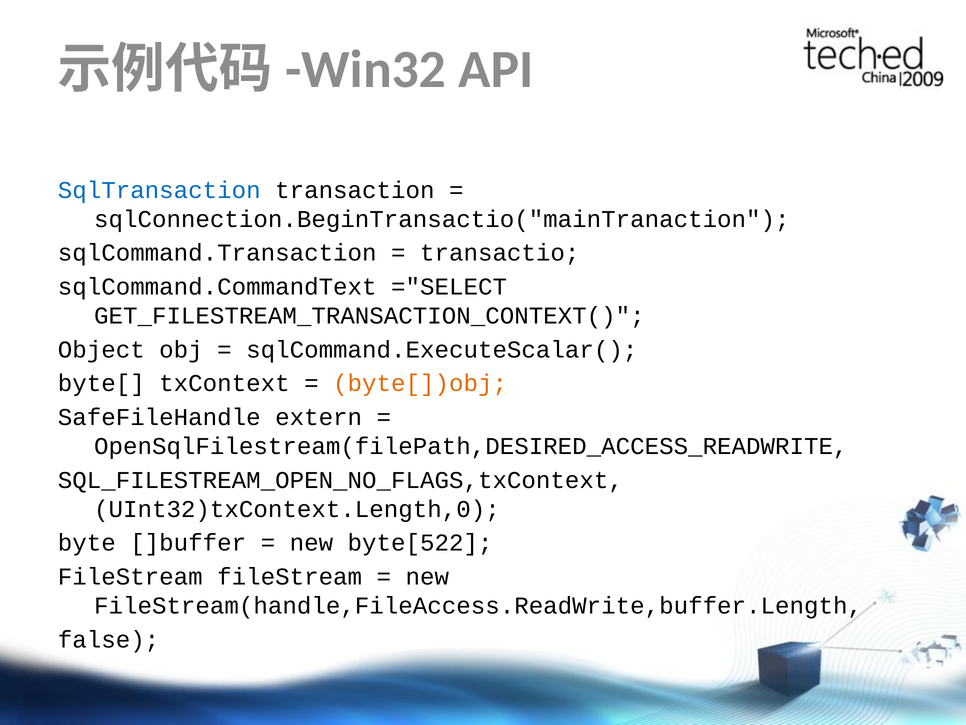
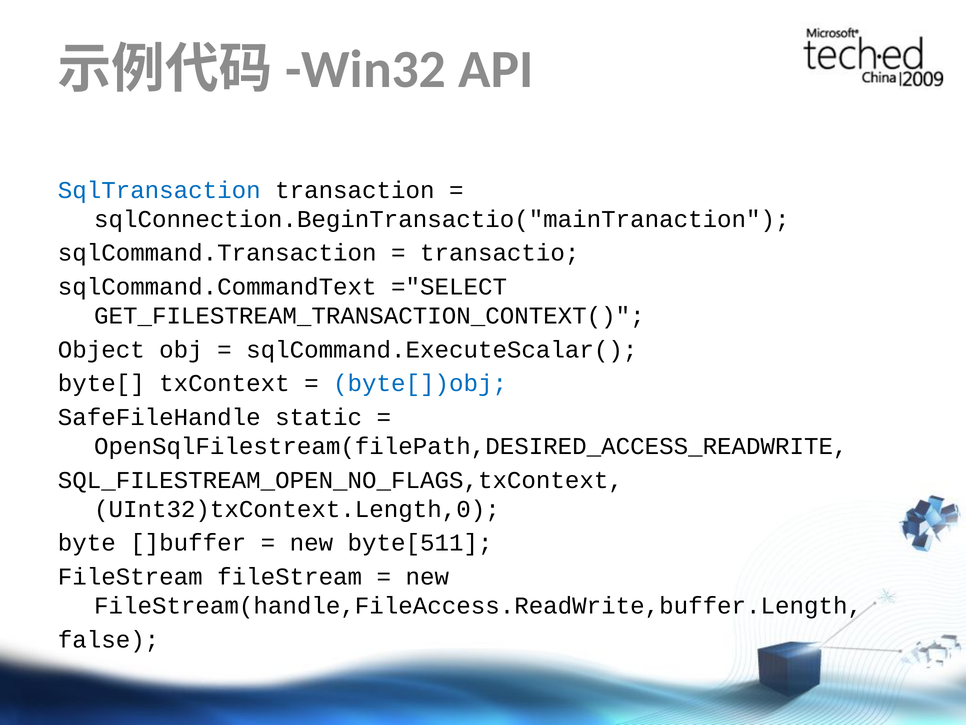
byte[])obj colour: orange -> blue (420, 383)
extern: extern -> static (319, 417)
byte[522: byte[522 -> byte[511 (420, 543)
